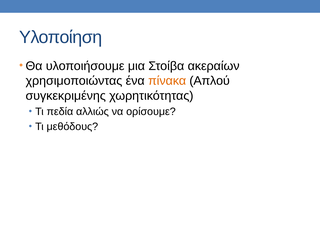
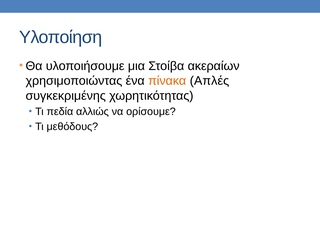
Απλού: Απλού -> Απλές (209, 81)
